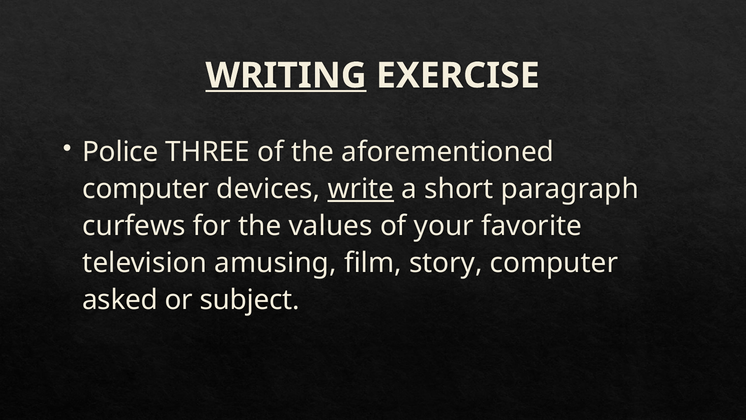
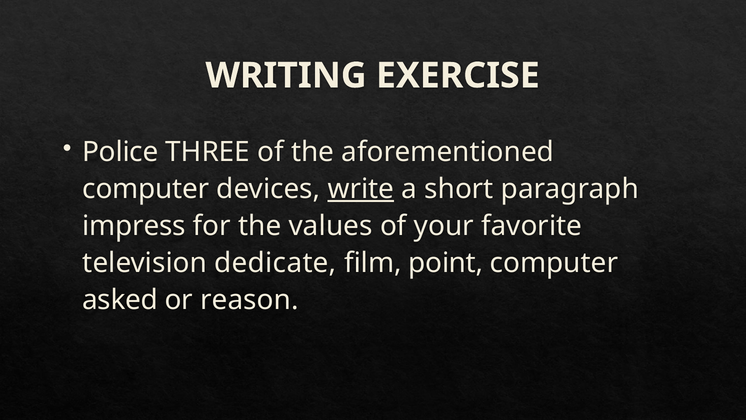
WRITING underline: present -> none (286, 76)
curfews: curfews -> impress (134, 226)
amusing: amusing -> dedicate (275, 263)
story: story -> point (446, 263)
subject: subject -> reason (249, 300)
